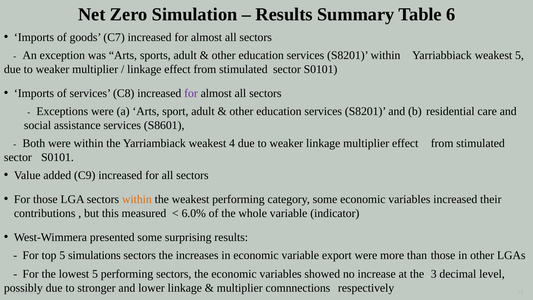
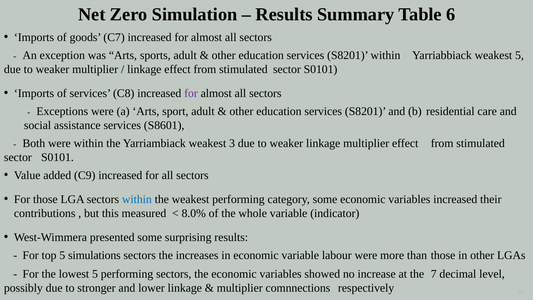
4: 4 -> 3 (232, 143)
within colour: orange -> blue (137, 199)
6.0%: 6.0% -> 8.0% (194, 213)
export: export -> labour (337, 255)
3: 3 -> 7 (434, 274)
